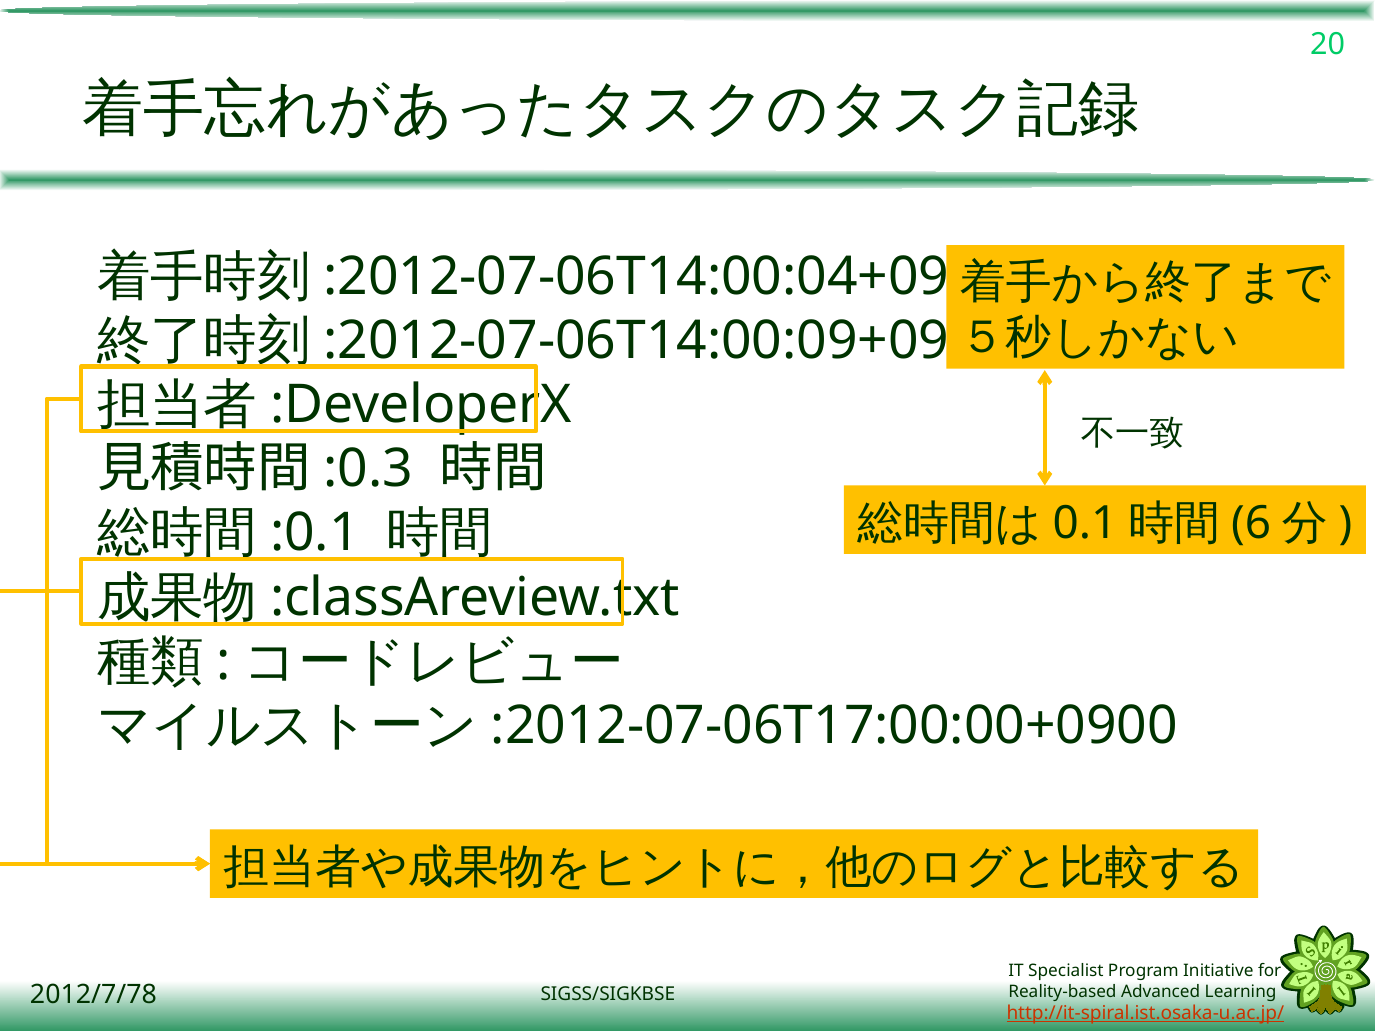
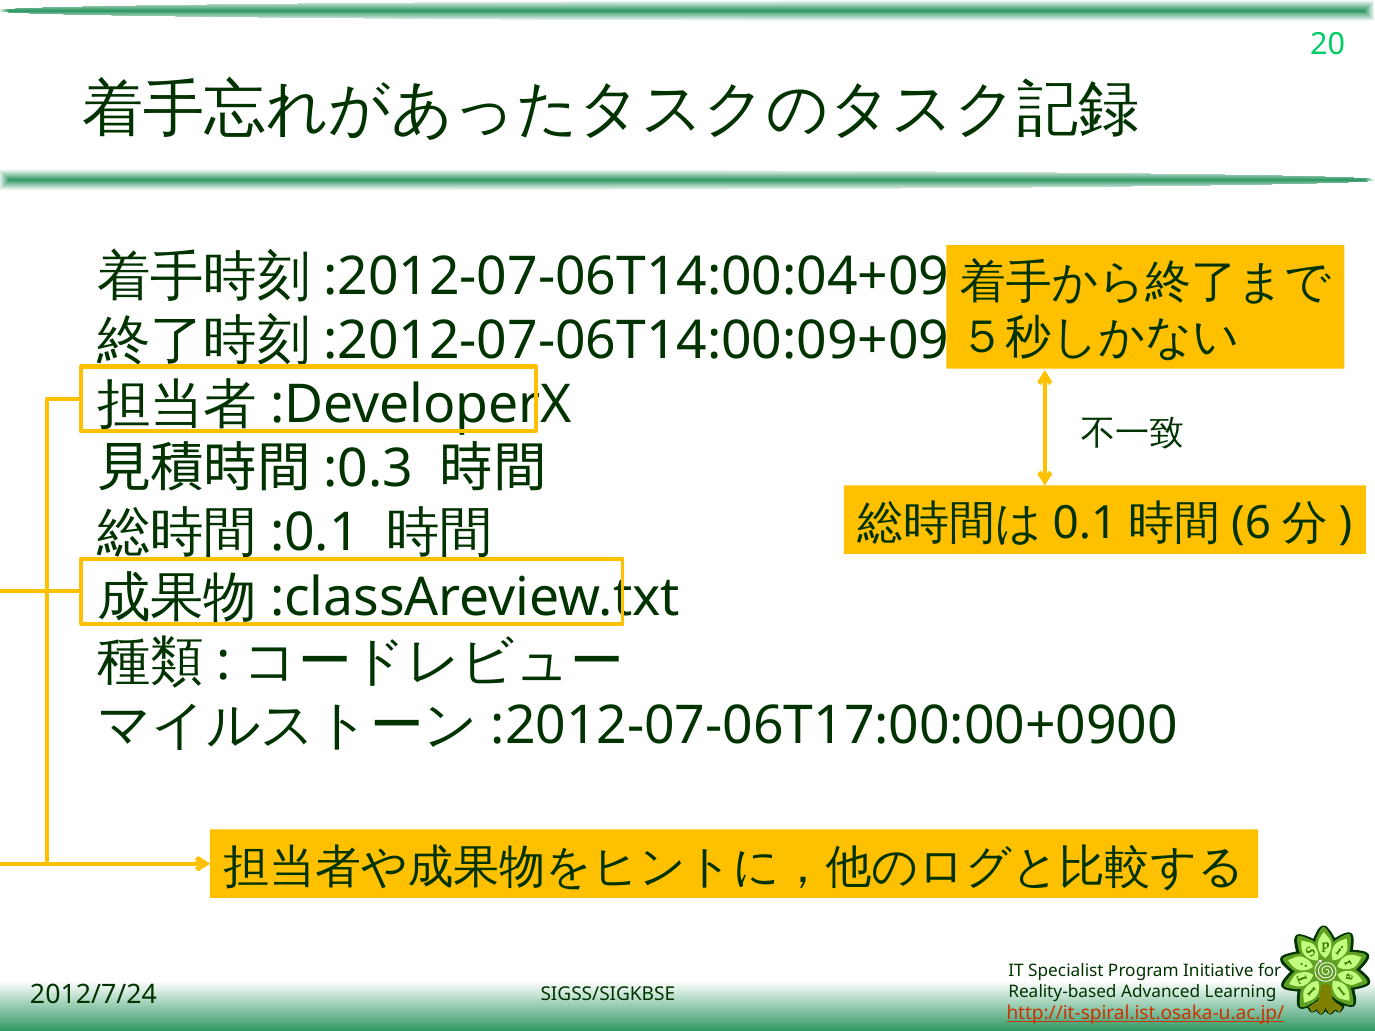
2012/7/78: 2012/7/78 -> 2012/7/24 (93, 995)
